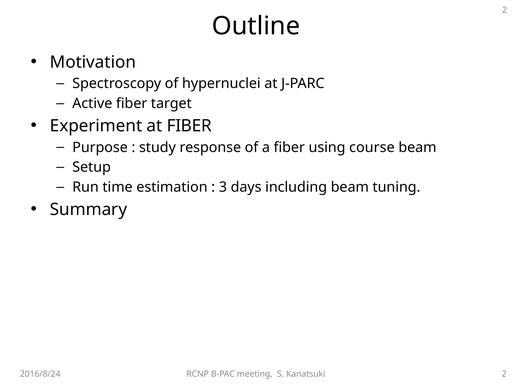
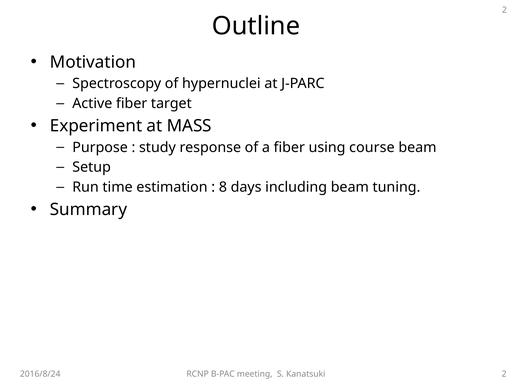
at FIBER: FIBER -> MASS (189, 126)
3: 3 -> 8 (223, 187)
